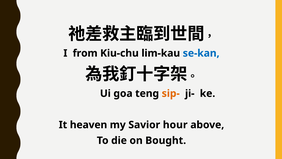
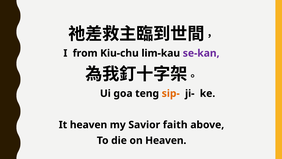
se-kan colour: blue -> purple (201, 53)
hour: hour -> faith (175, 125)
on Bought: Bought -> Heaven (166, 140)
